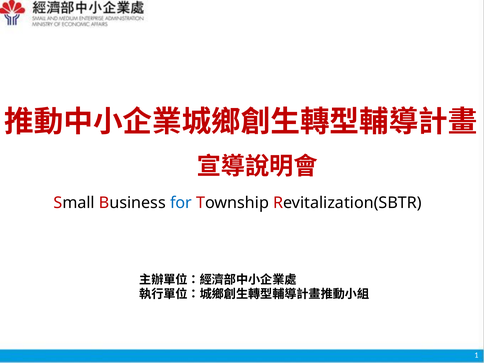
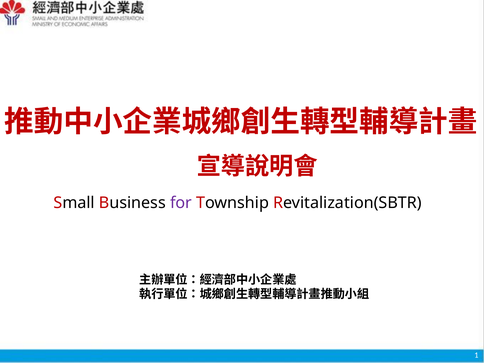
for colour: blue -> purple (181, 203)
